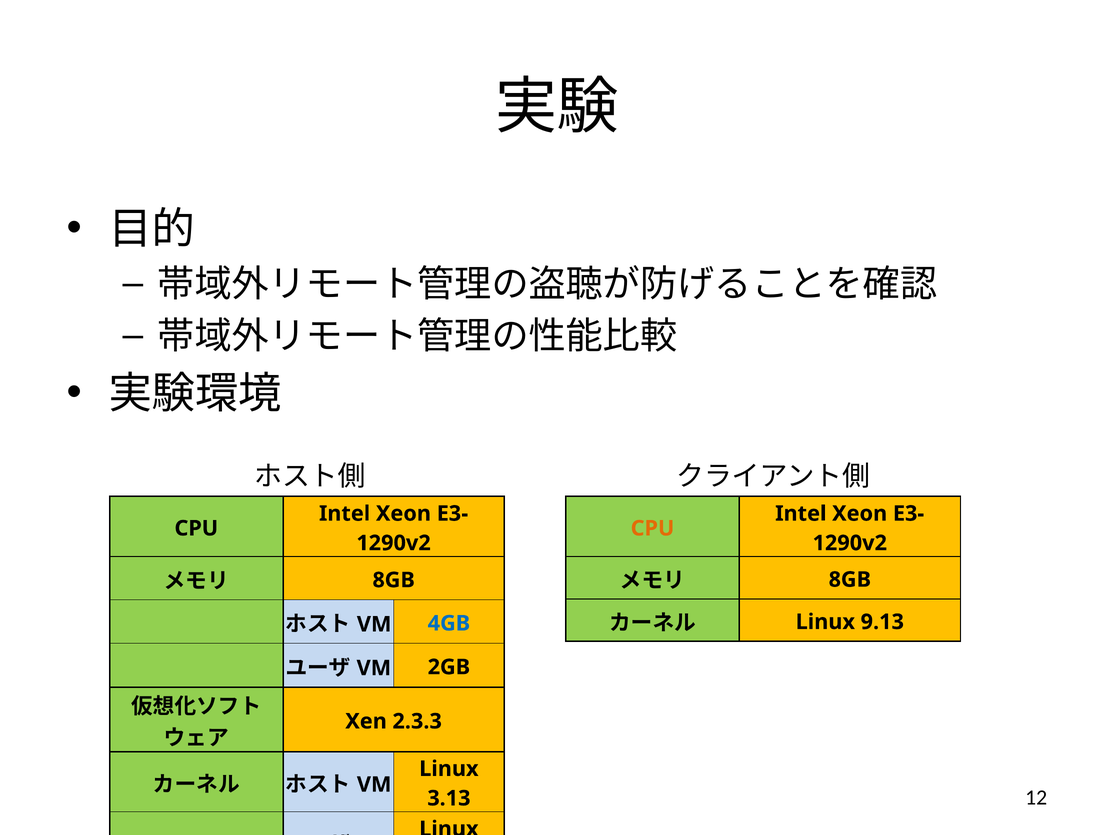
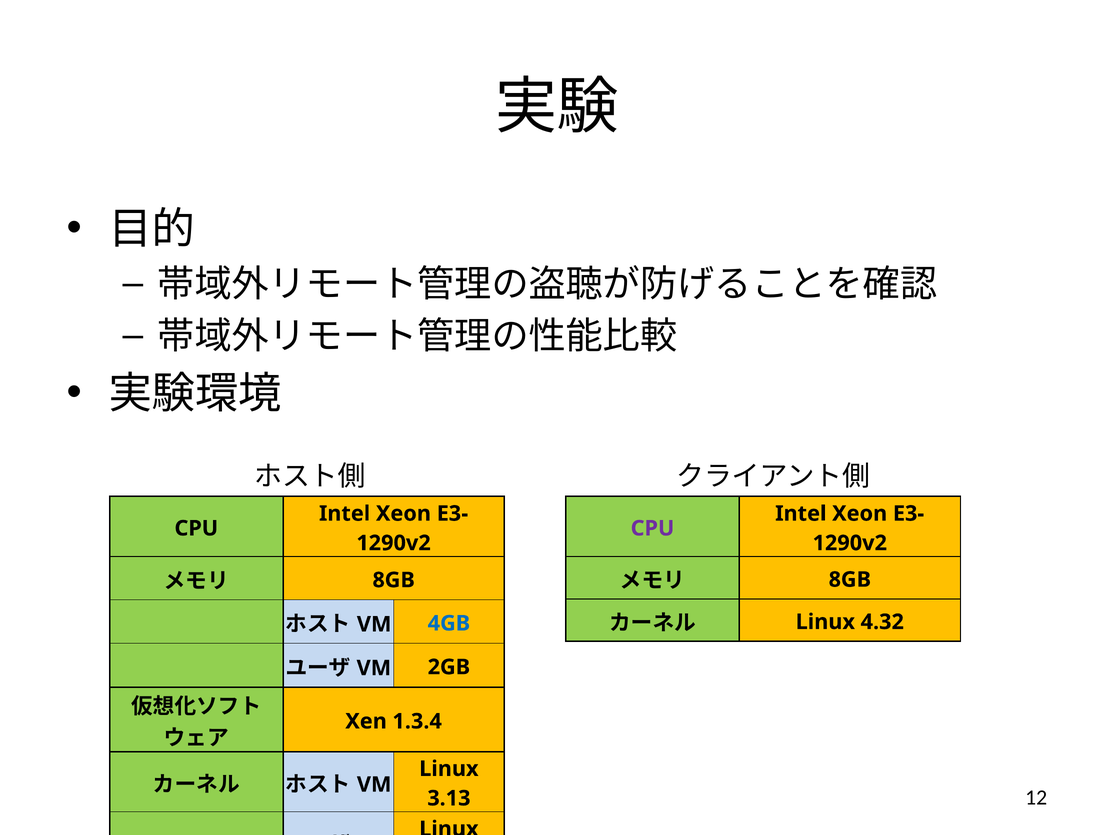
CPU colour: orange -> purple (652, 529)
9.13: 9.13 -> 4.32 (882, 622)
2.3.3: 2.3.3 -> 1.3.4 (417, 722)
